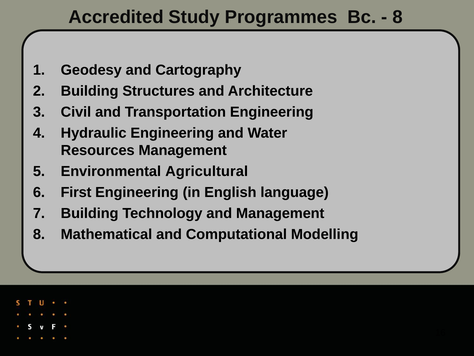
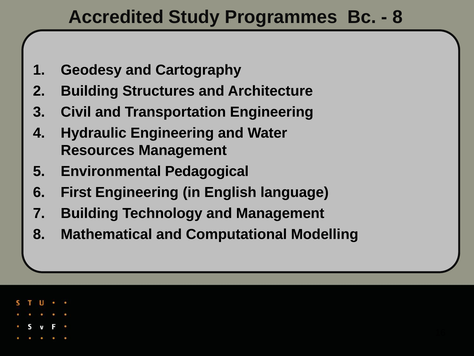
Agricultural: Agricultural -> Pedagogical (207, 171)
